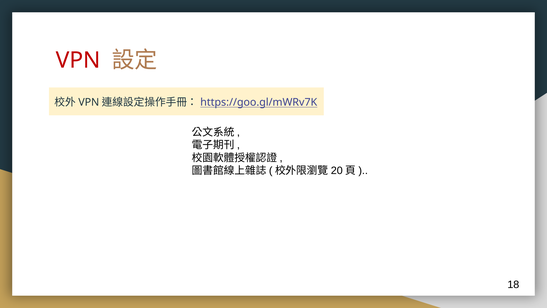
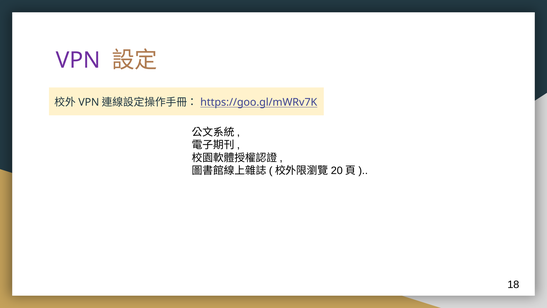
VPN colour: red -> purple (78, 60)
